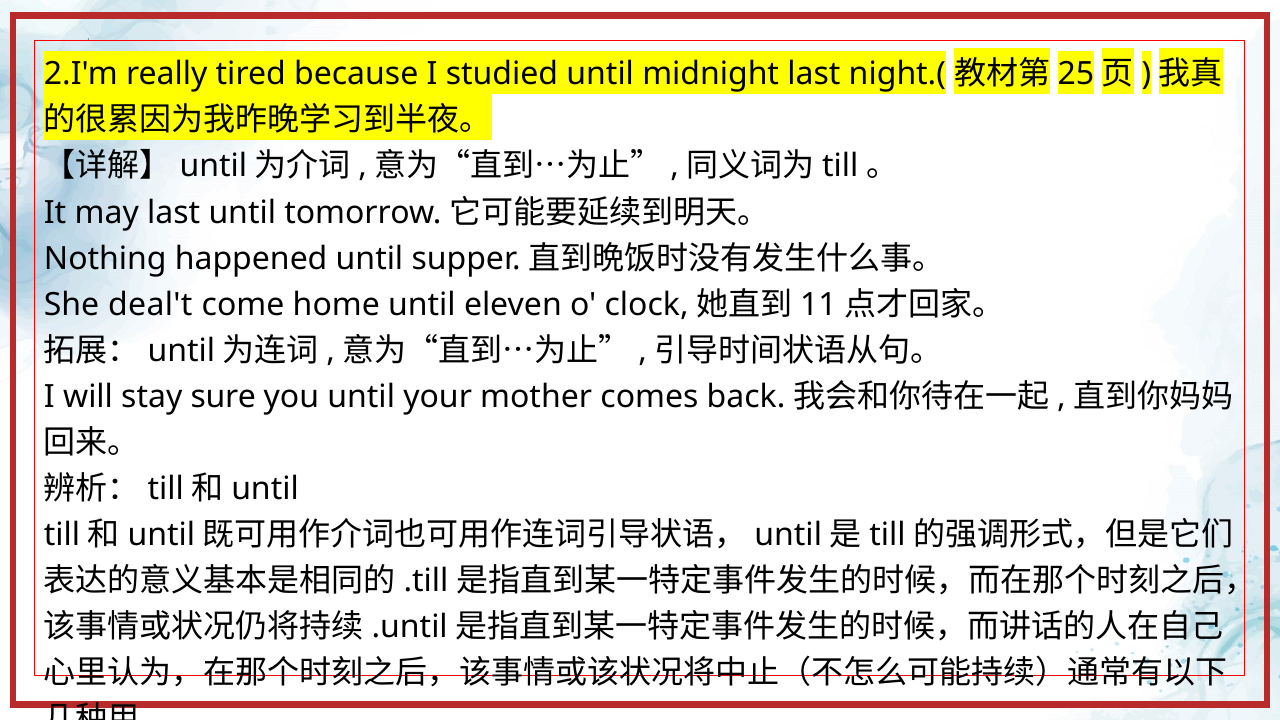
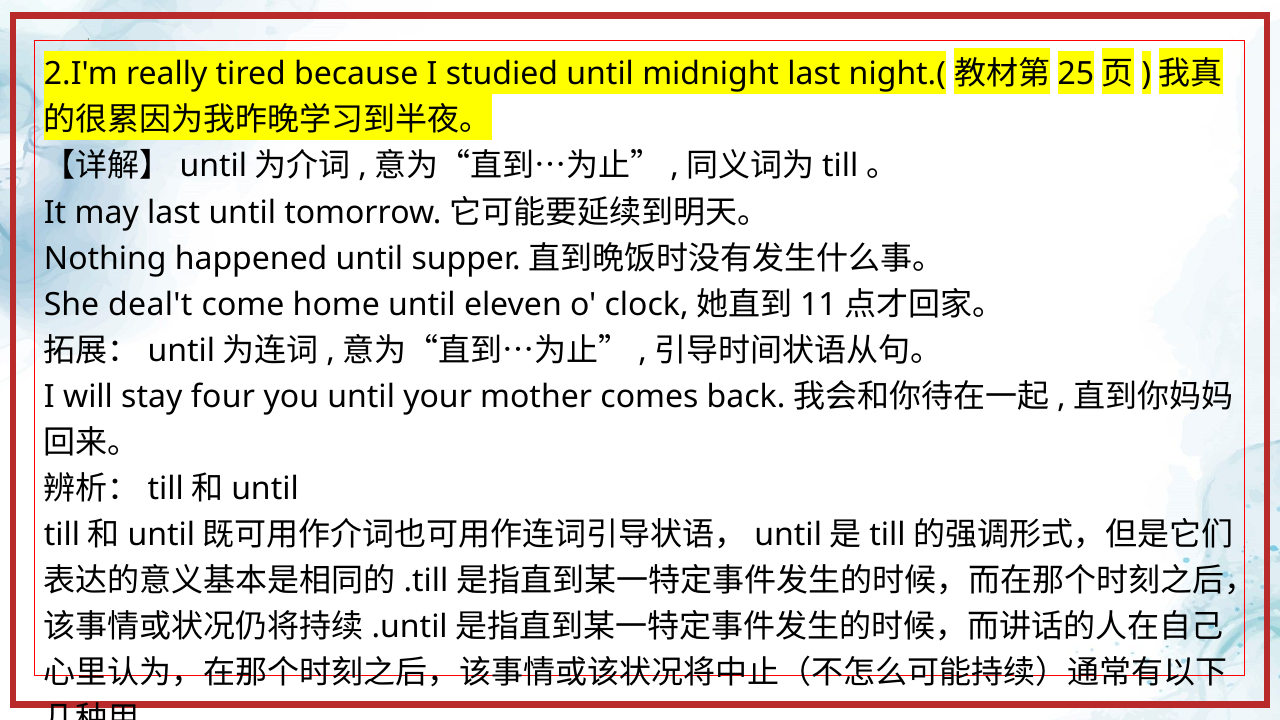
sure: sure -> four (223, 397)
